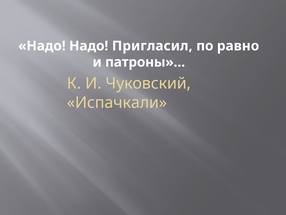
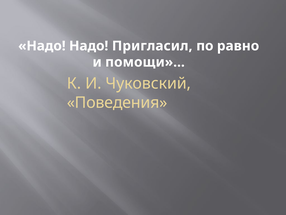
патроны»…: патроны»… -> помощи»… (145, 62)
Испачкали: Испачкали -> Поведения (117, 102)
